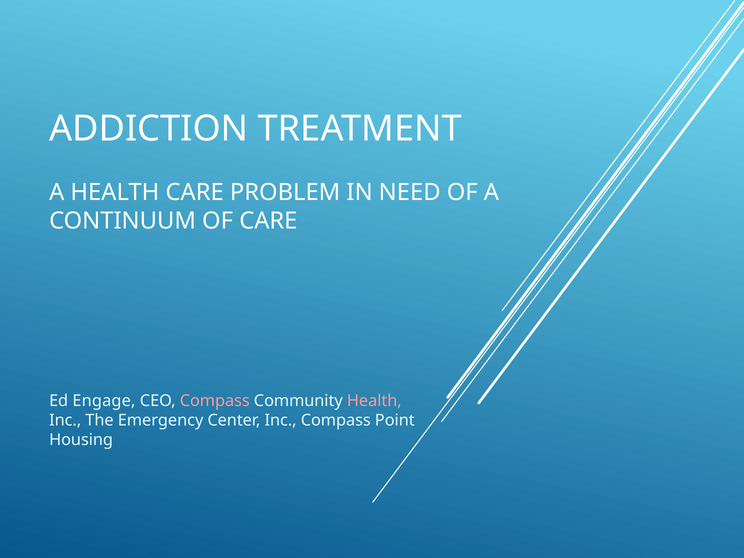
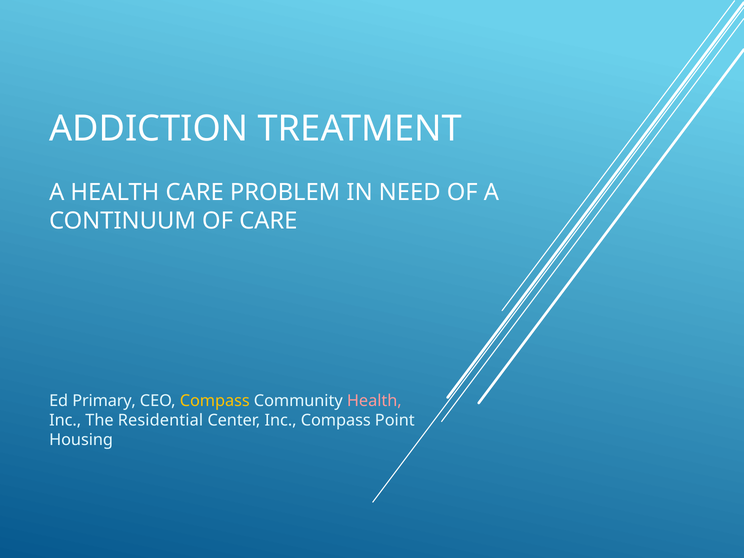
Engage: Engage -> Primary (104, 401)
Compass colour: pink -> yellow (215, 401)
Emergency: Emergency -> Residential (160, 420)
